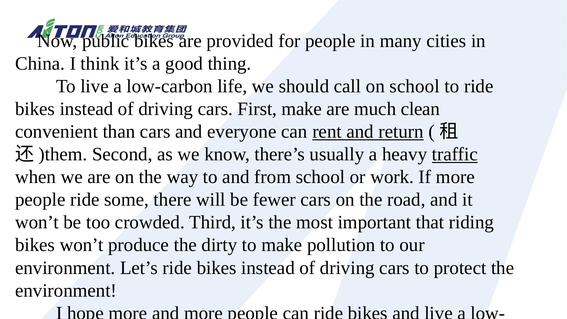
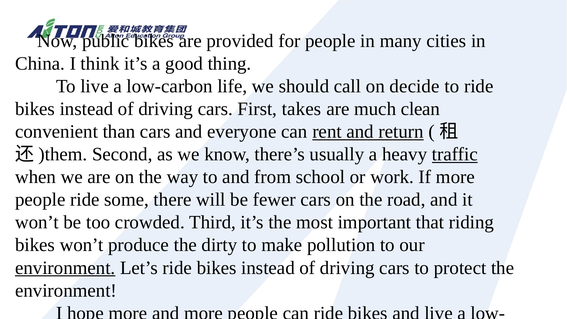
on school: school -> decide (415, 86)
First make: make -> takes (302, 109)
environment underline: none -> present (65, 268)
